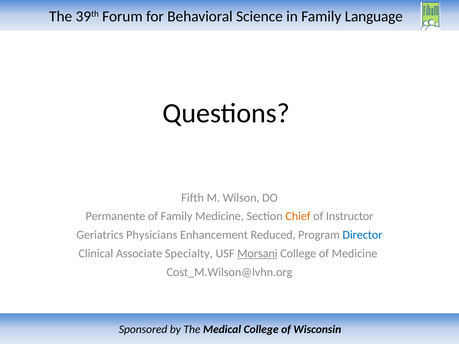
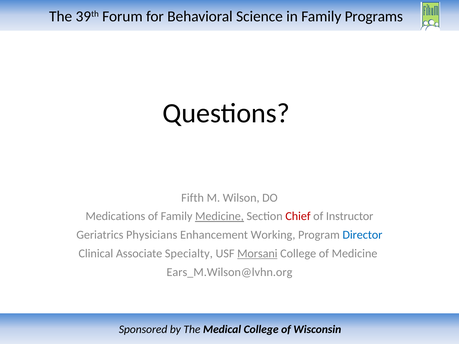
Language: Language -> Programs (374, 16)
Permanente: Permanente -> Medications (115, 216)
Medicine underline: none -> present (219, 216)
Chief colour: orange -> red (298, 216)
Reduced: Reduced -> Working (273, 235)
Cost_M.Wilson@lvhn.org: Cost_M.Wilson@lvhn.org -> Ears_M.Wilson@lvhn.org (229, 272)
